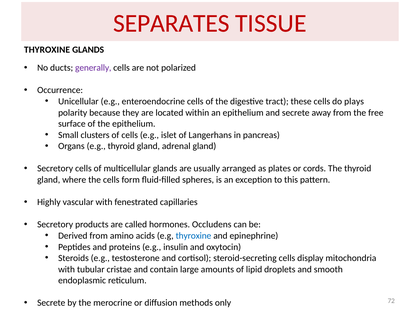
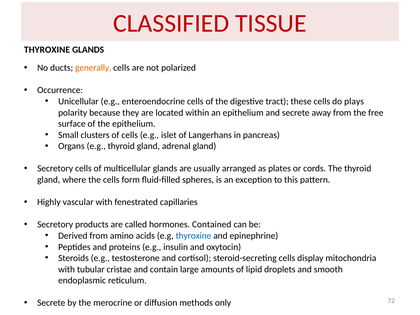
SEPARATES: SEPARATES -> CLASSIFIED (171, 23)
generally colour: purple -> orange (93, 68)
Occludens: Occludens -> Contained (212, 225)
